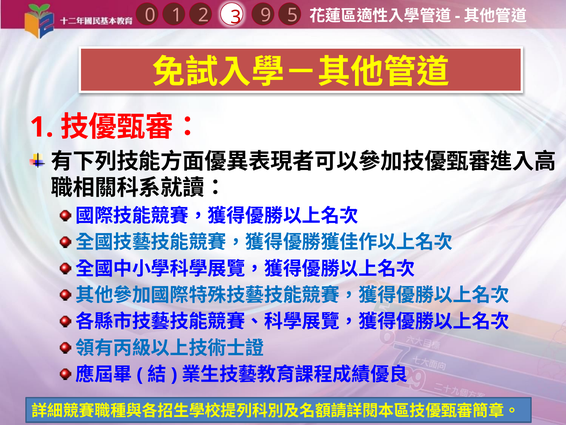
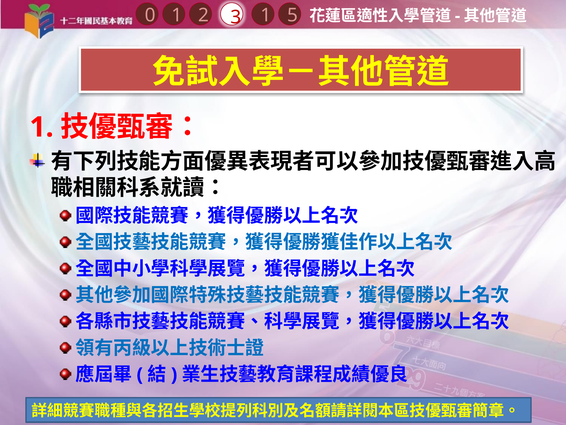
1 9: 9 -> 1 (266, 15)
